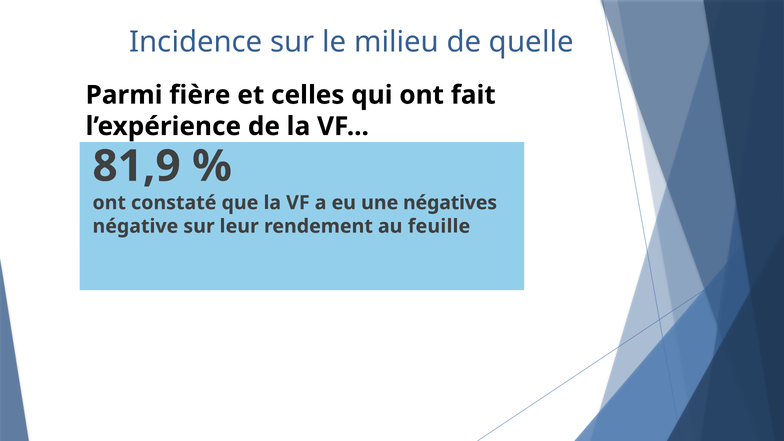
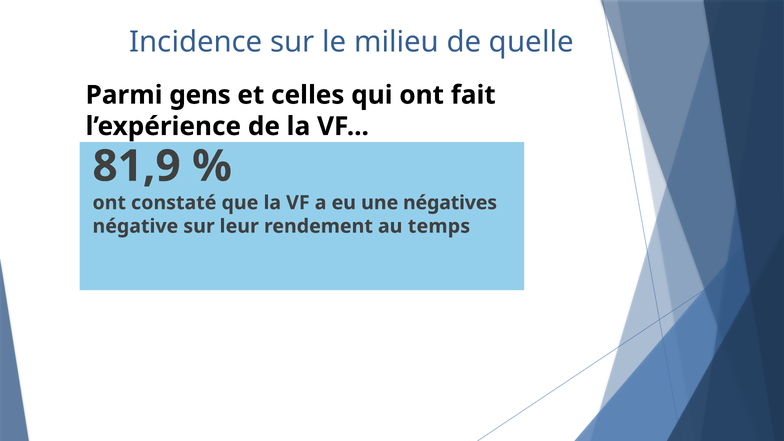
fière: fière -> gens (200, 95)
feuille: feuille -> temps (439, 226)
